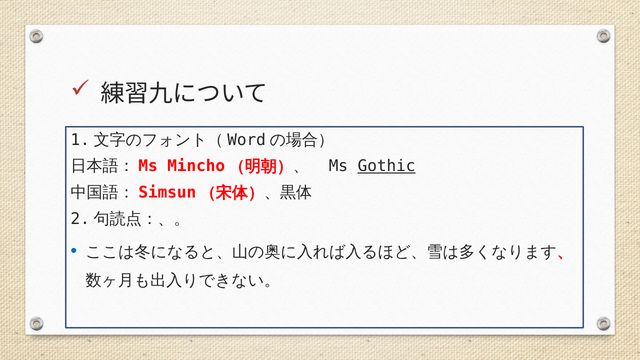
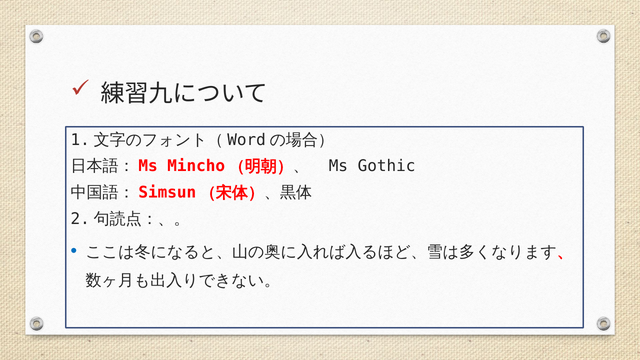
Gothic underline: present -> none (387, 166)
